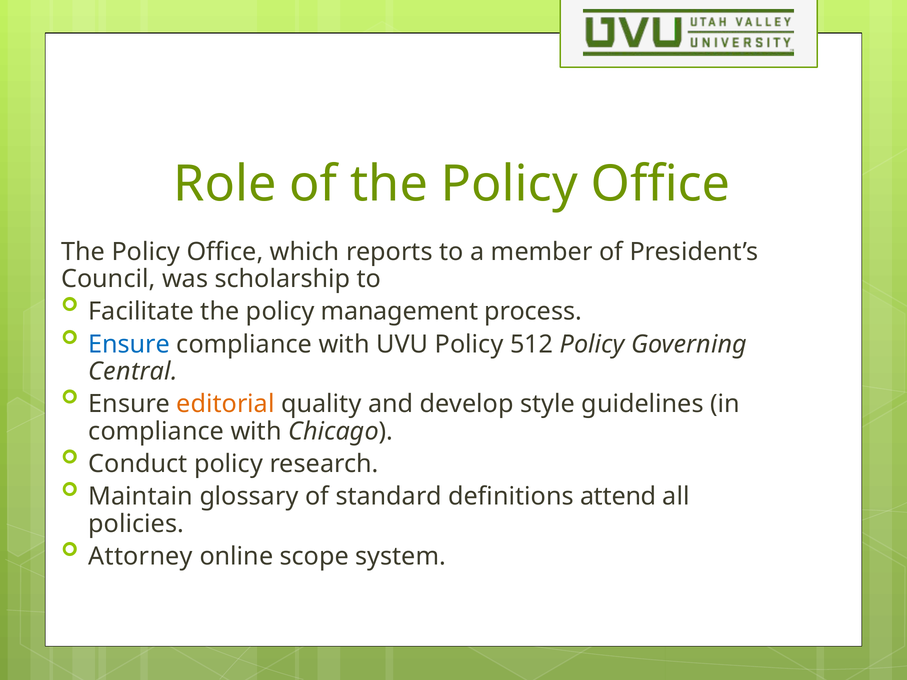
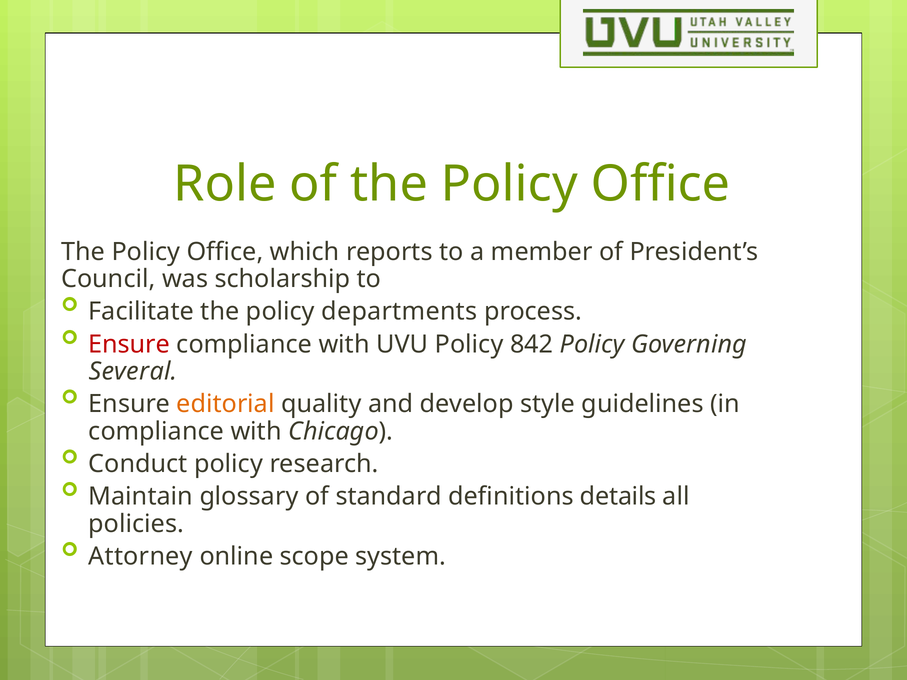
management: management -> departments (399, 312)
Ensure colour: blue -> red (129, 344)
512: 512 -> 842 (532, 344)
Central: Central -> Several (133, 372)
attend: attend -> details (618, 497)
